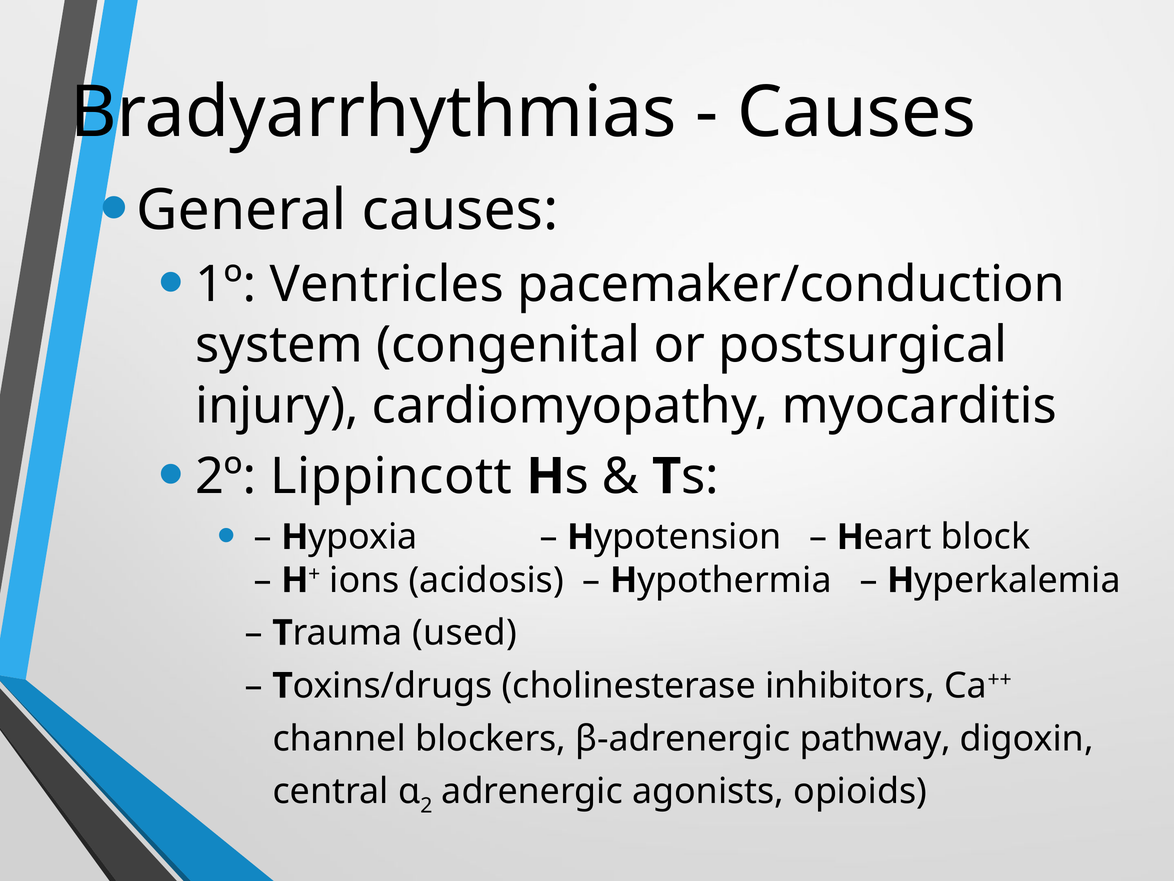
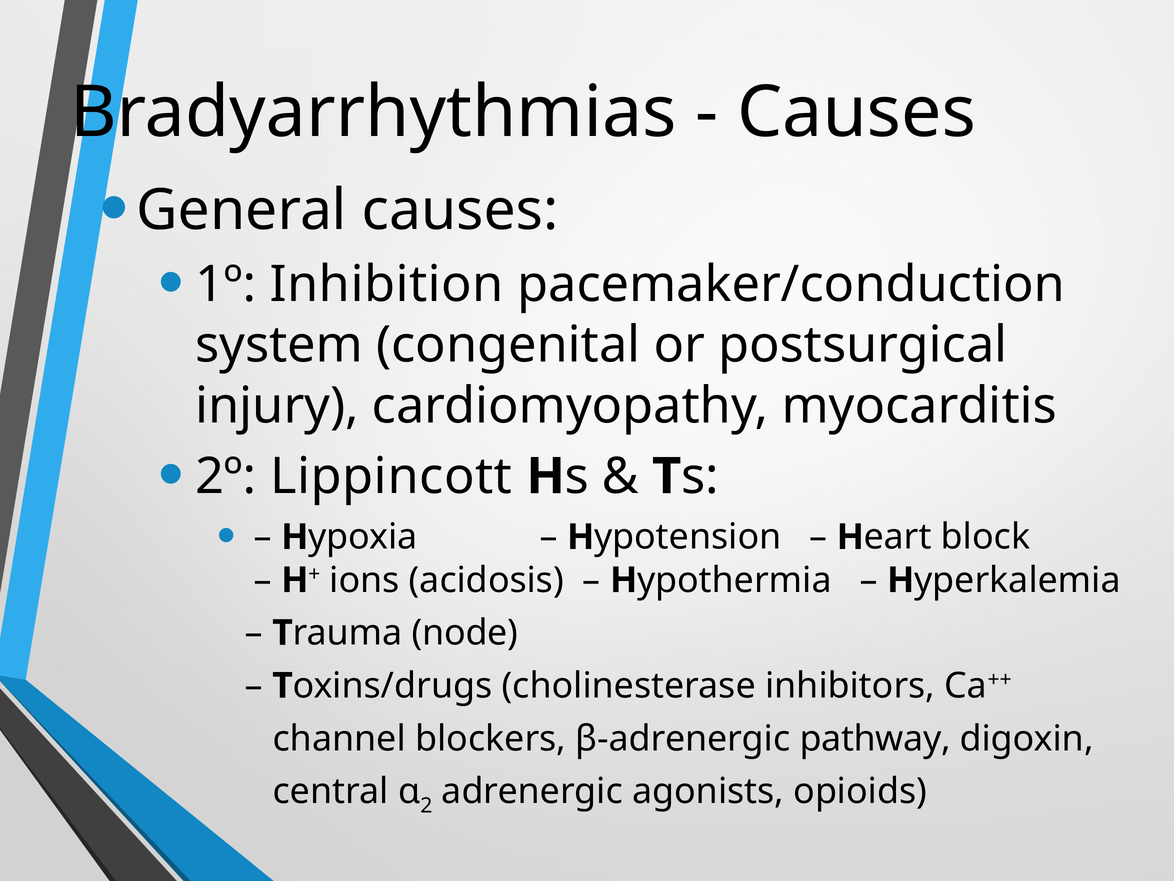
Ventricles: Ventricles -> Inhibition (387, 284)
used: used -> node (465, 633)
